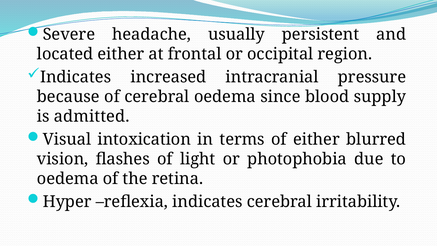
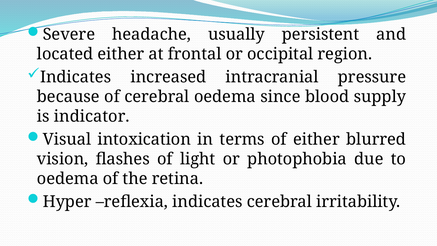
admitted: admitted -> indicator (92, 116)
